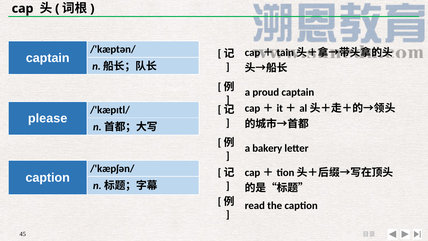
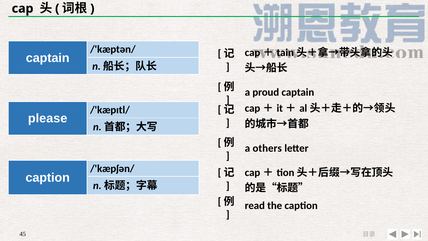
bakery: bakery -> others (267, 148)
